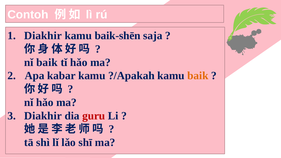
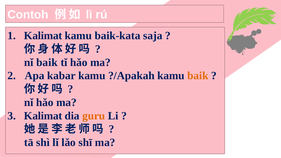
Diakhir: Diakhir -> Kalimat (43, 36)
baik-shēn: baik-shēn -> baik-kata (118, 36)
Diakhir: Diakhir -> Kalimat (43, 116)
guru colour: red -> orange (94, 116)
